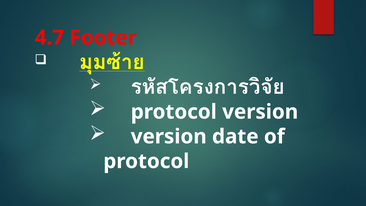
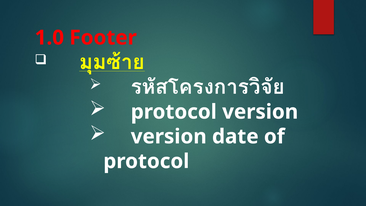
4.7: 4.7 -> 1.0 (49, 38)
